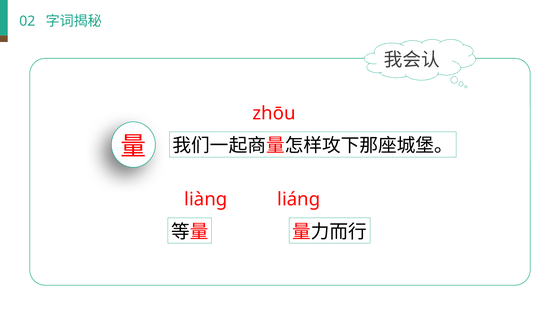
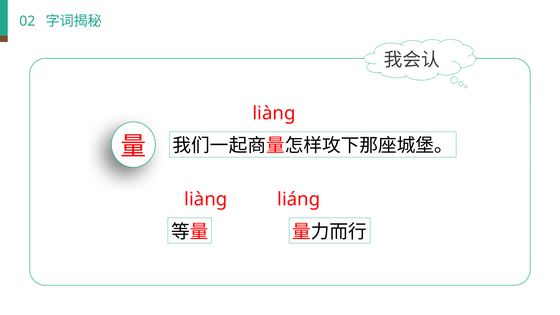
zhōu: zhōu -> liànɡ (274, 113)
